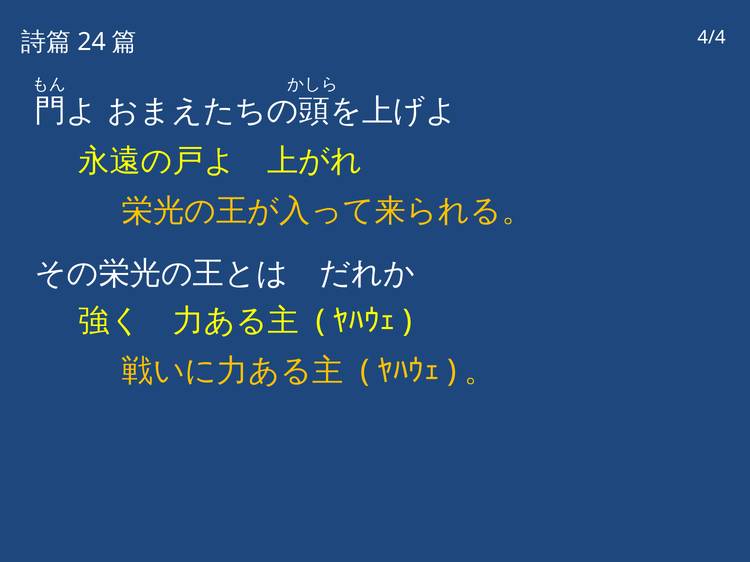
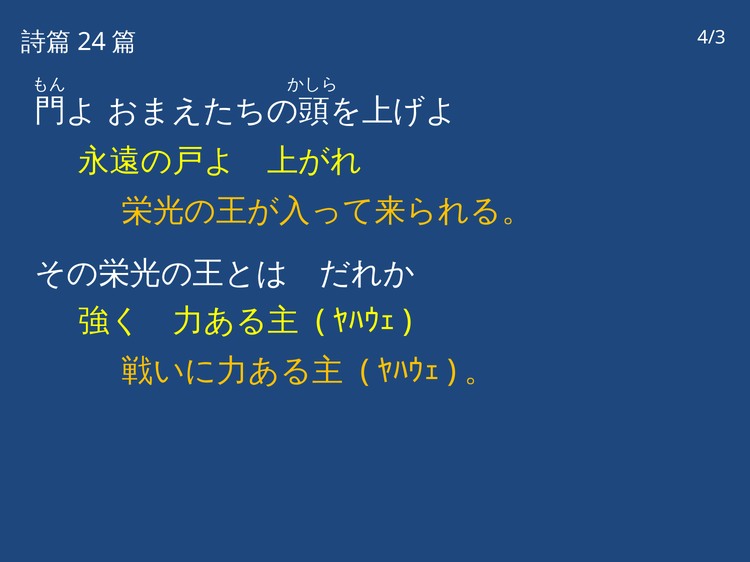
4/4: 4/4 -> 4/3 (712, 38)
